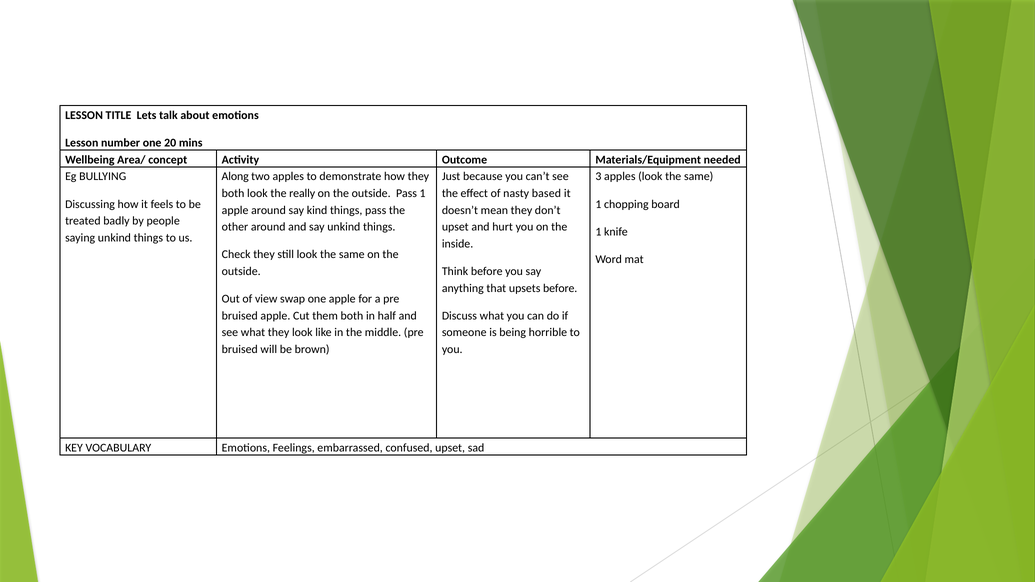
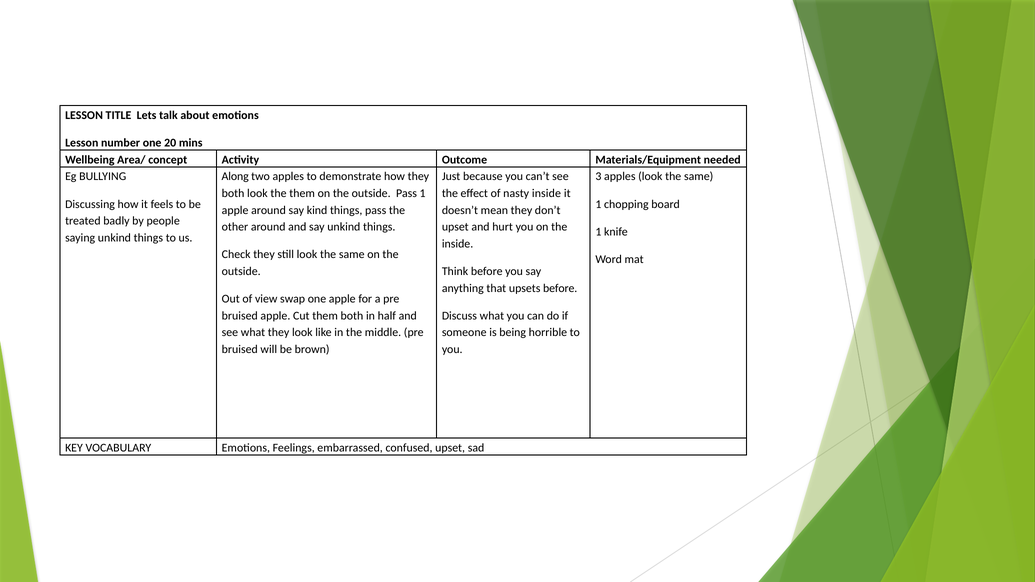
the really: really -> them (302, 193)
nasty based: based -> inside (546, 193)
